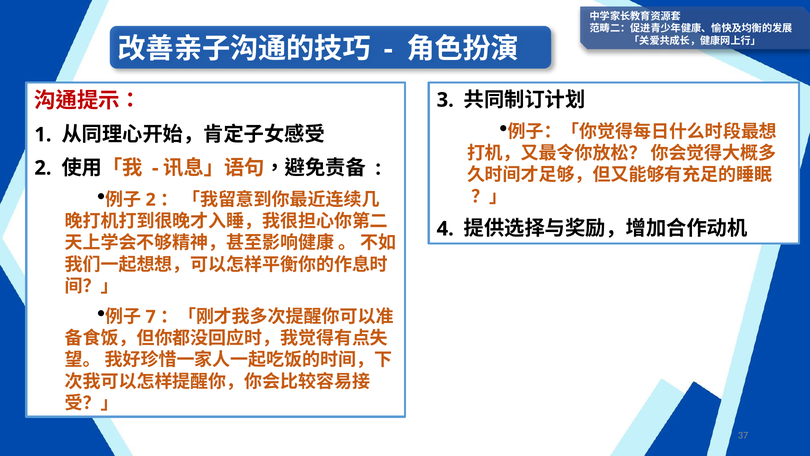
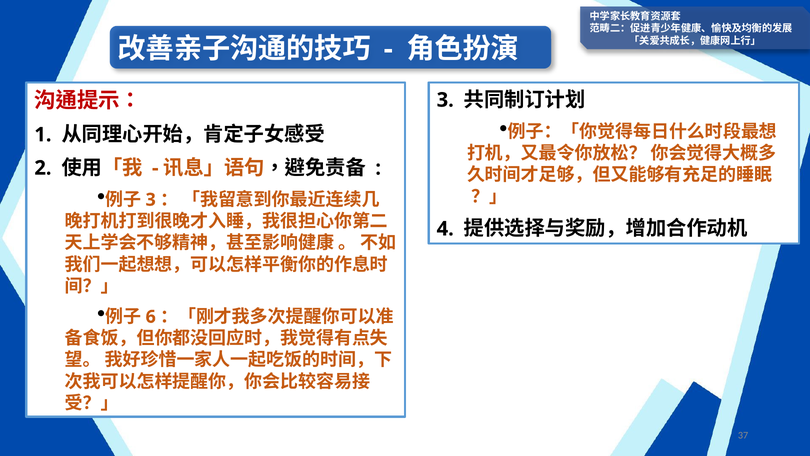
2: 2 -> 3 (151, 200)
7: 7 -> 6 (151, 317)
